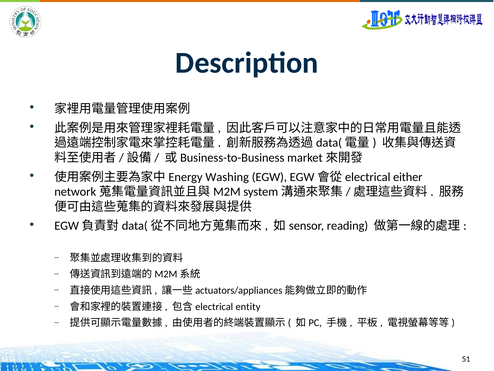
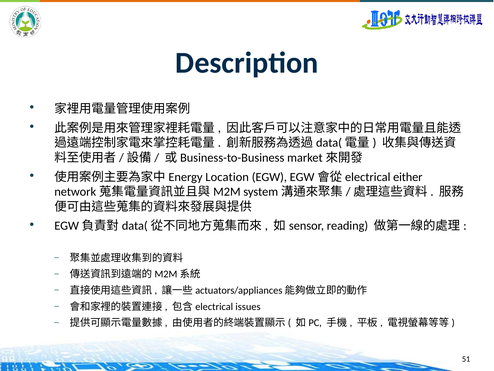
Washing: Washing -> Location (227, 177)
entity: entity -> issues (248, 306)
